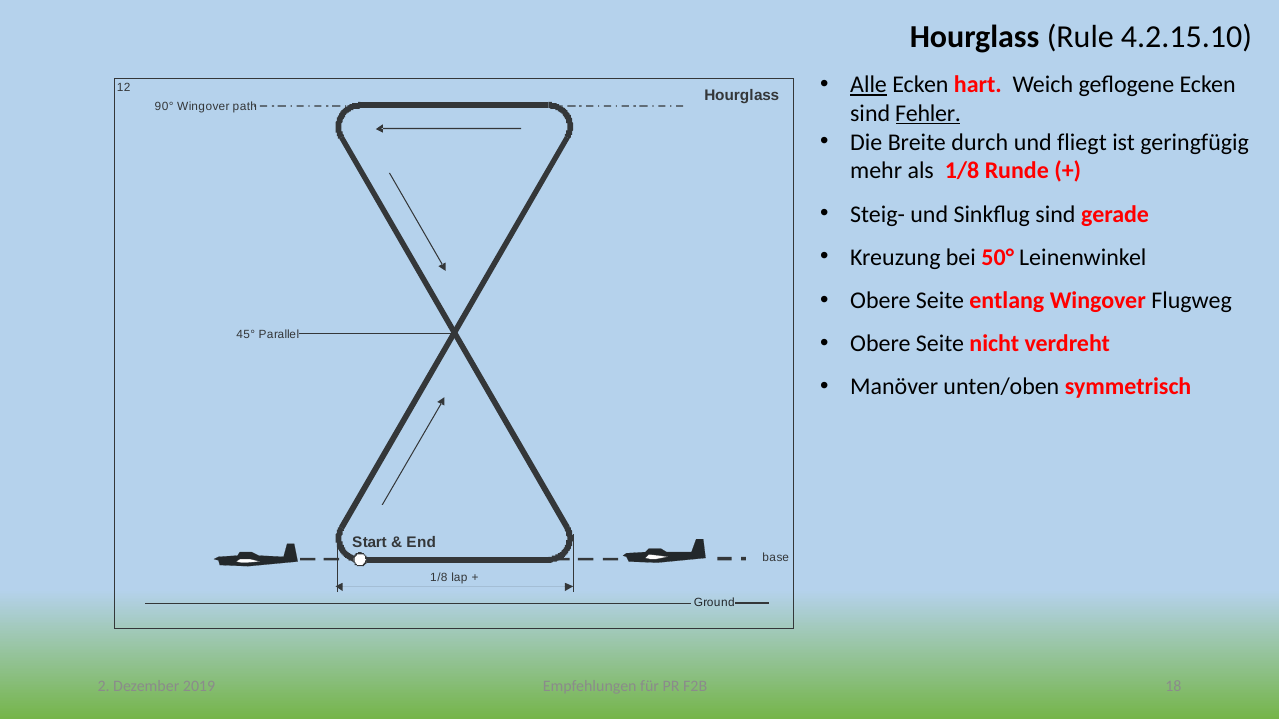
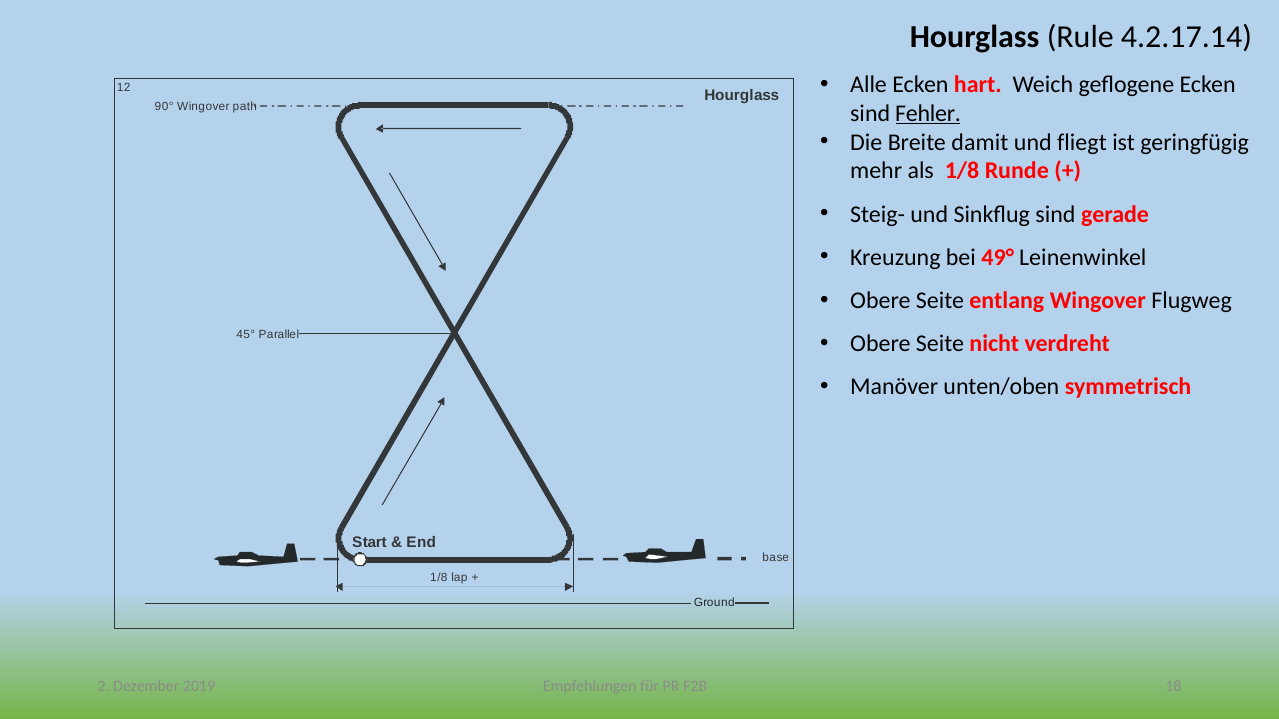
4.2.15.10: 4.2.15.10 -> 4.2.17.14 (1186, 37)
Alle underline: present -> none (869, 85)
durch: durch -> damit (980, 142)
50°: 50° -> 49° (998, 257)
